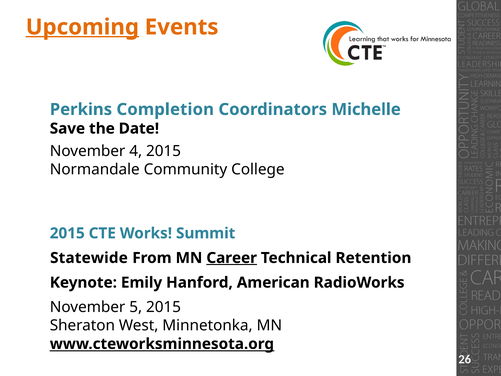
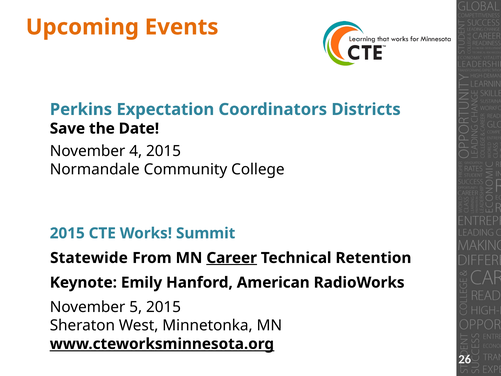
Upcoming underline: present -> none (82, 27)
Completion: Completion -> Expectation (165, 109)
Michelle: Michelle -> Districts (366, 109)
